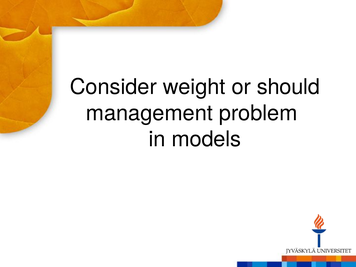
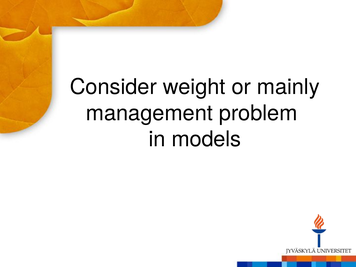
should: should -> mainly (288, 87)
